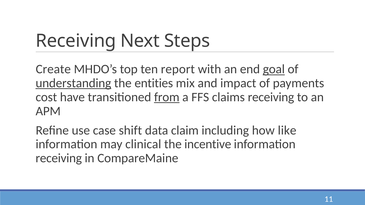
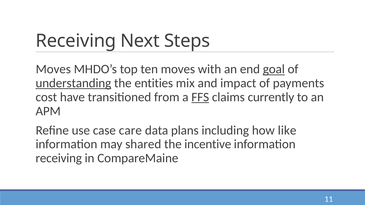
Create: Create -> Moves (53, 69)
ten report: report -> moves (178, 69)
from underline: present -> none (167, 97)
FFS underline: none -> present (200, 97)
claims receiving: receiving -> currently (271, 97)
shift: shift -> care (130, 130)
claim: claim -> plans (185, 130)
clinical: clinical -> shared (143, 144)
